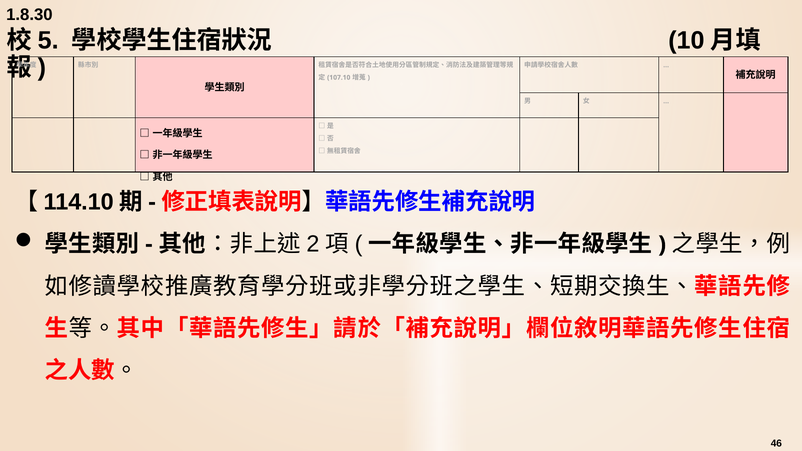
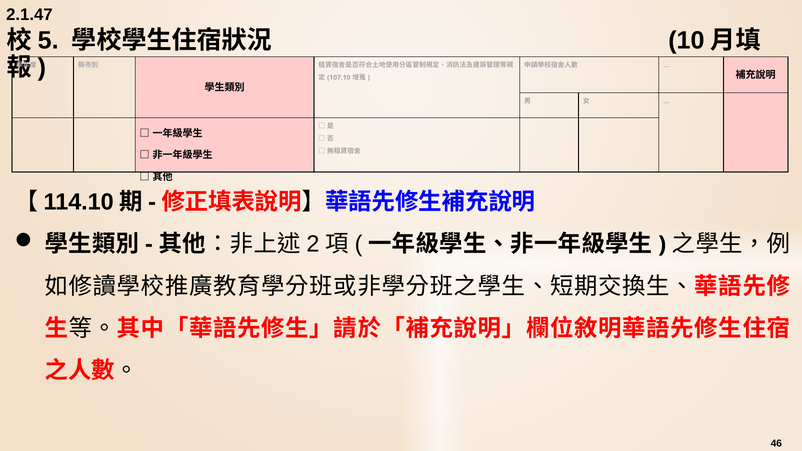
1.8.30: 1.8.30 -> 2.1.47 (29, 15)
